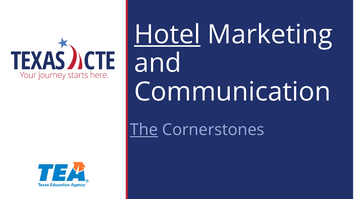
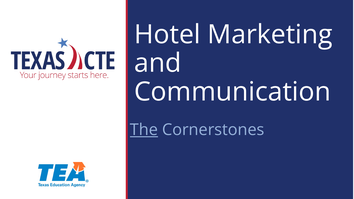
Hotel underline: present -> none (167, 35)
